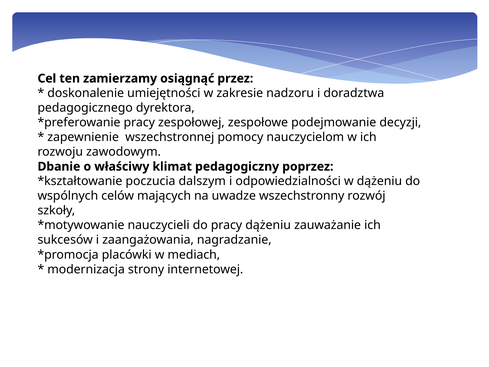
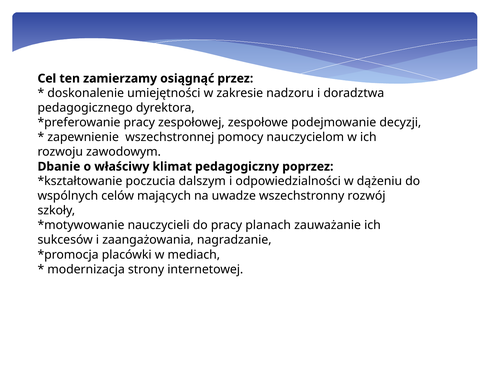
pracy dążeniu: dążeniu -> planach (268, 225)
